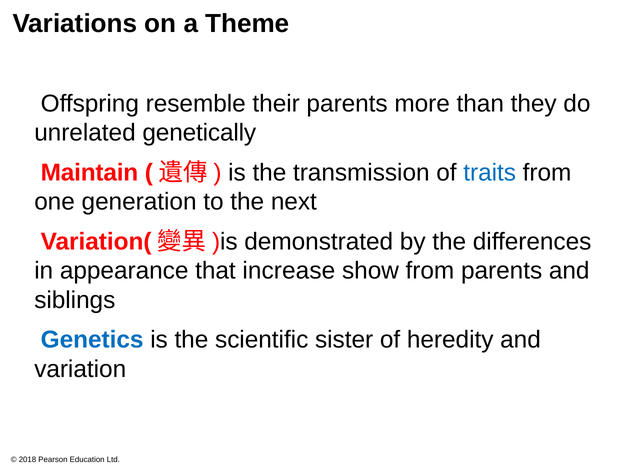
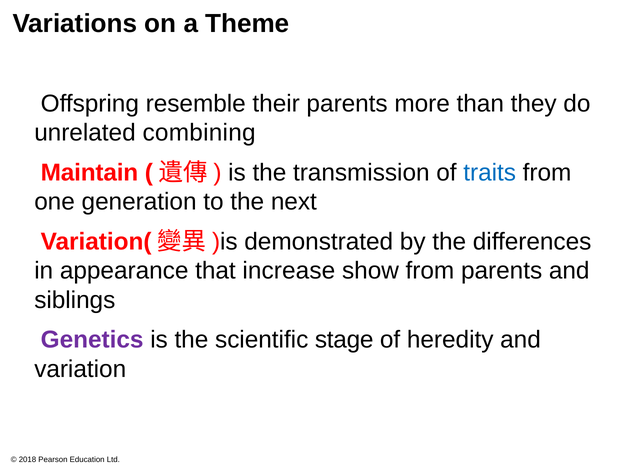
genetically: genetically -> combining (199, 133)
Genetics colour: blue -> purple (92, 340)
sister: sister -> stage (344, 340)
